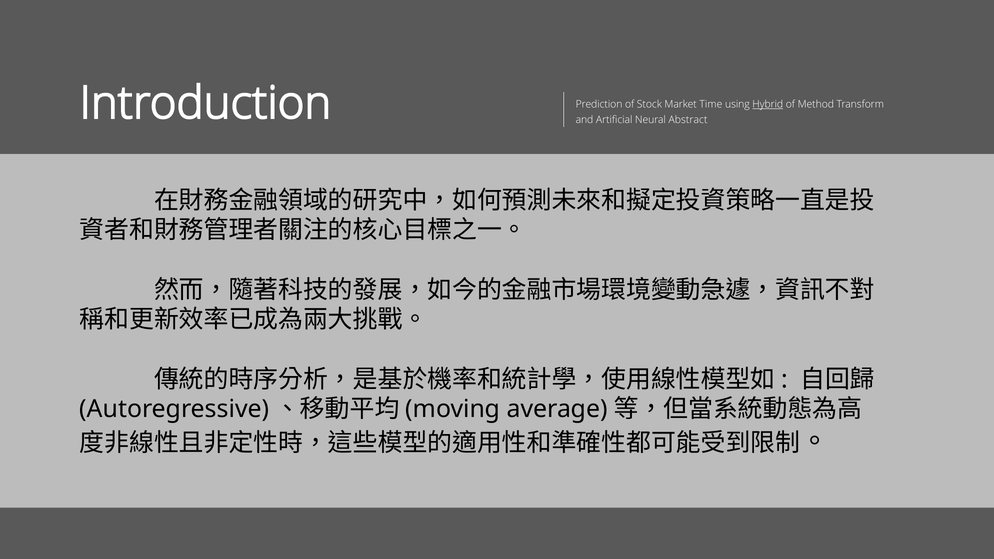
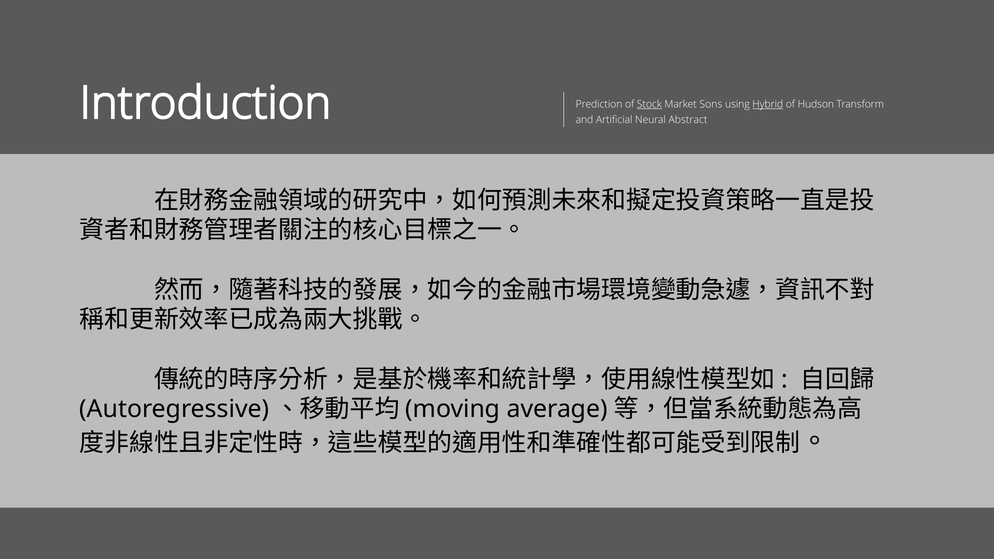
Stock underline: none -> present (649, 104)
Time: Time -> Sons (711, 104)
Method: Method -> Hudson (816, 104)
